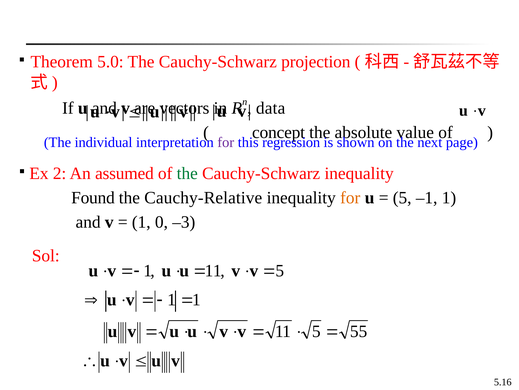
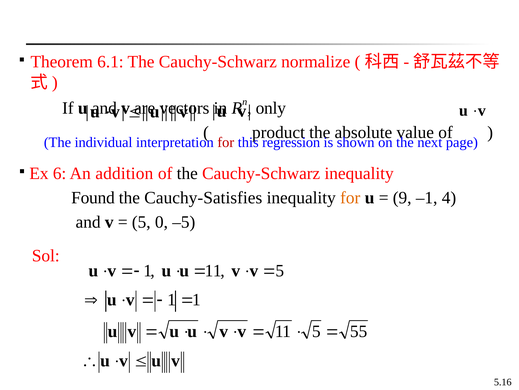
5.0: 5.0 -> 6.1 (110, 62)
projection: projection -> normalize (316, 62)
data: data -> only (271, 108)
concept: concept -> product (278, 132)
for colour: purple -> red (226, 142)
2: 2 -> 6 (60, 173)
assumed: assumed -> addition (124, 173)
the colour: green -> black (187, 173)
Cauchy-Relative: Cauchy-Relative -> Cauchy-Satisfies (203, 197)
5: 5 -> 9 (402, 197)
–1 1: 1 -> 4 (449, 197)
1: 1 -> 5 (141, 222)
–3: –3 -> –5 (184, 222)
